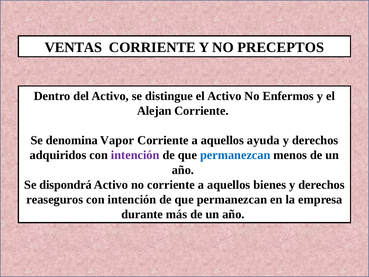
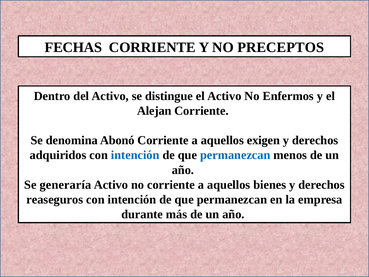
VENTAS: VENTAS -> FECHAS (73, 47)
Vapor: Vapor -> Abonó (117, 140)
ayuda: ayuda -> exigen (263, 140)
intención colour: purple -> blue (135, 155)
dispondrá: dispondrá -> generaría (65, 185)
